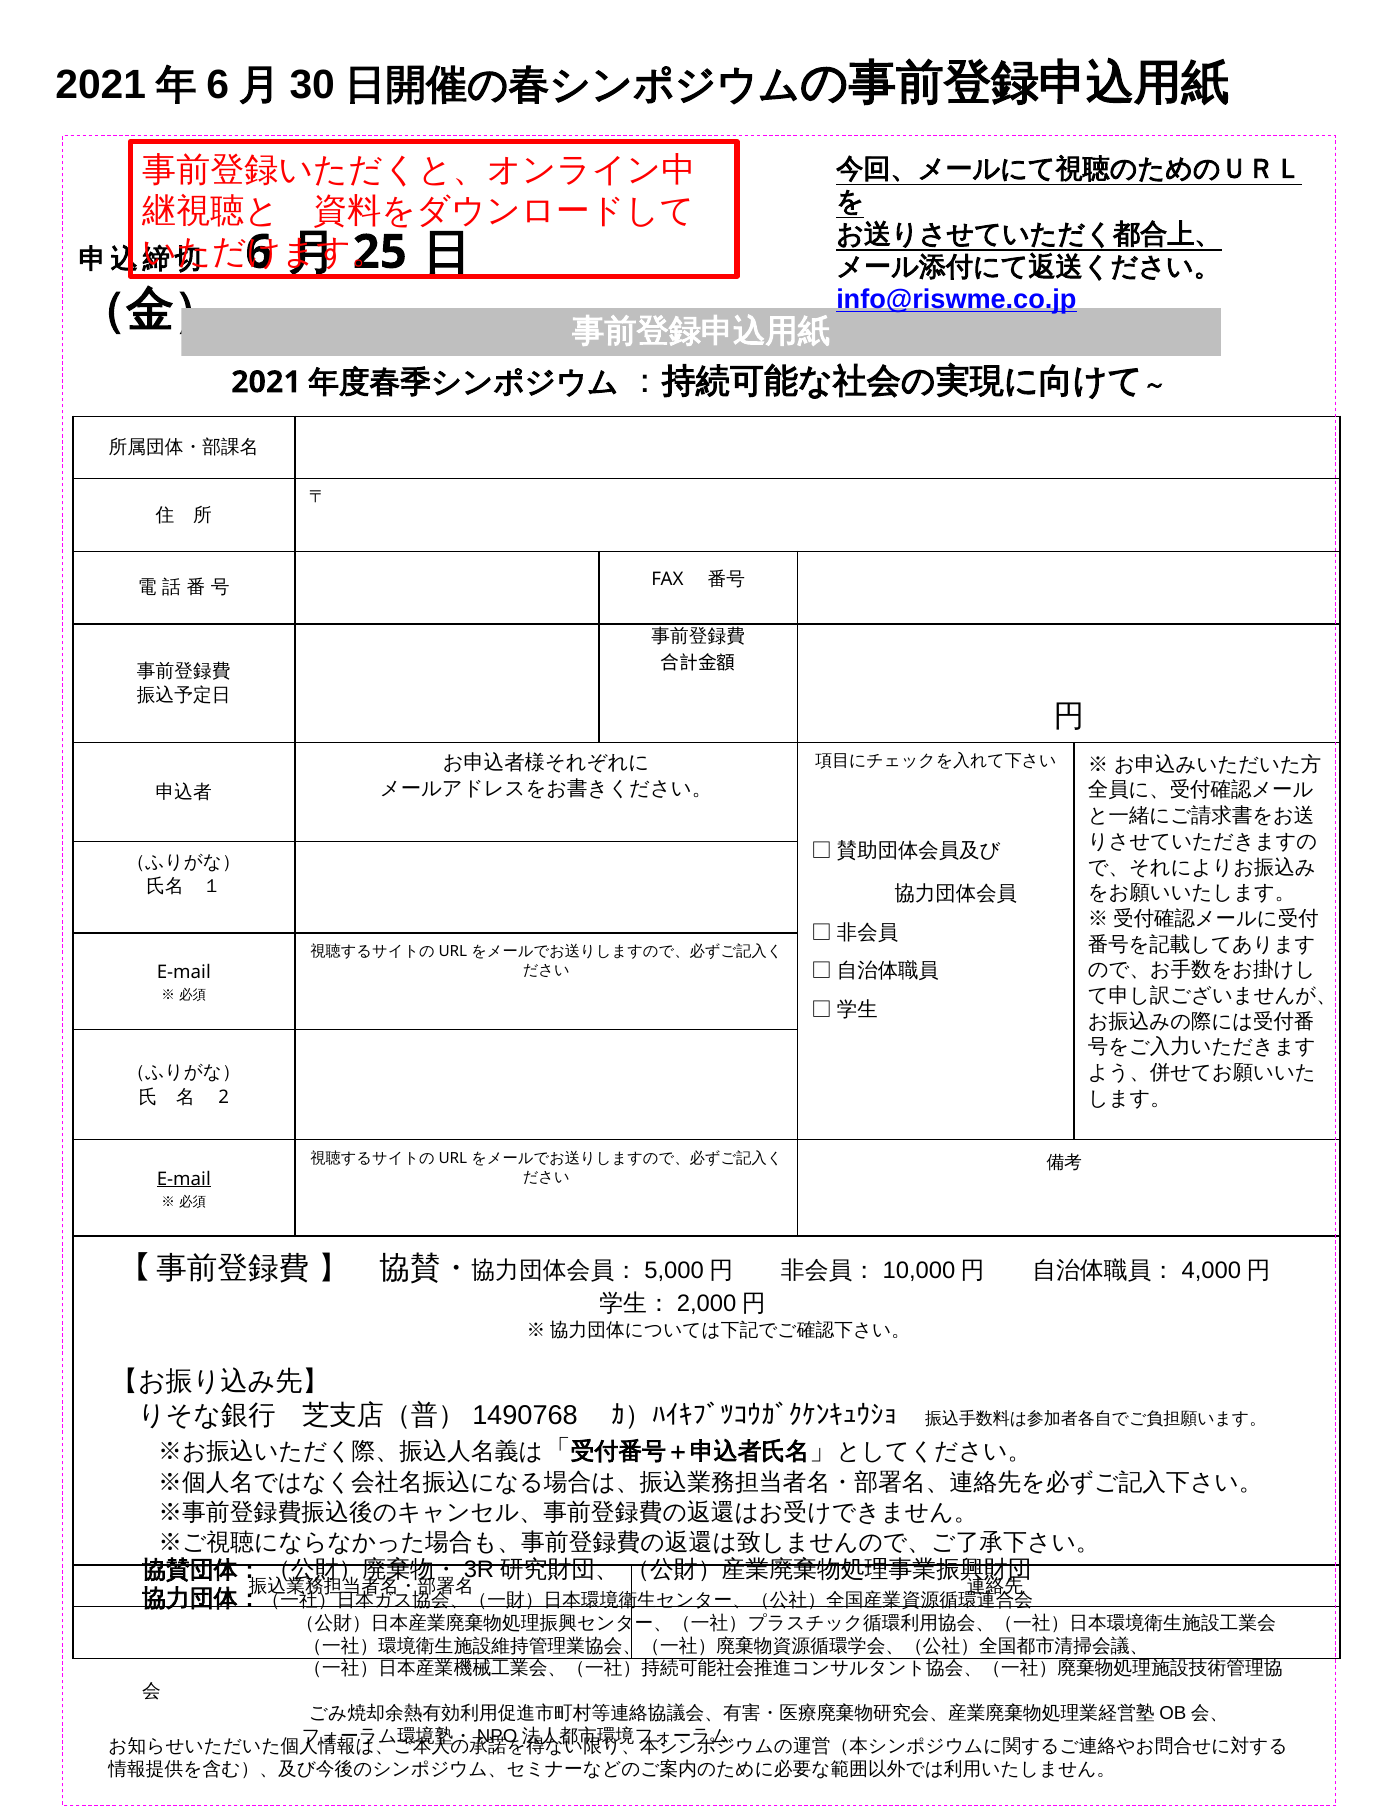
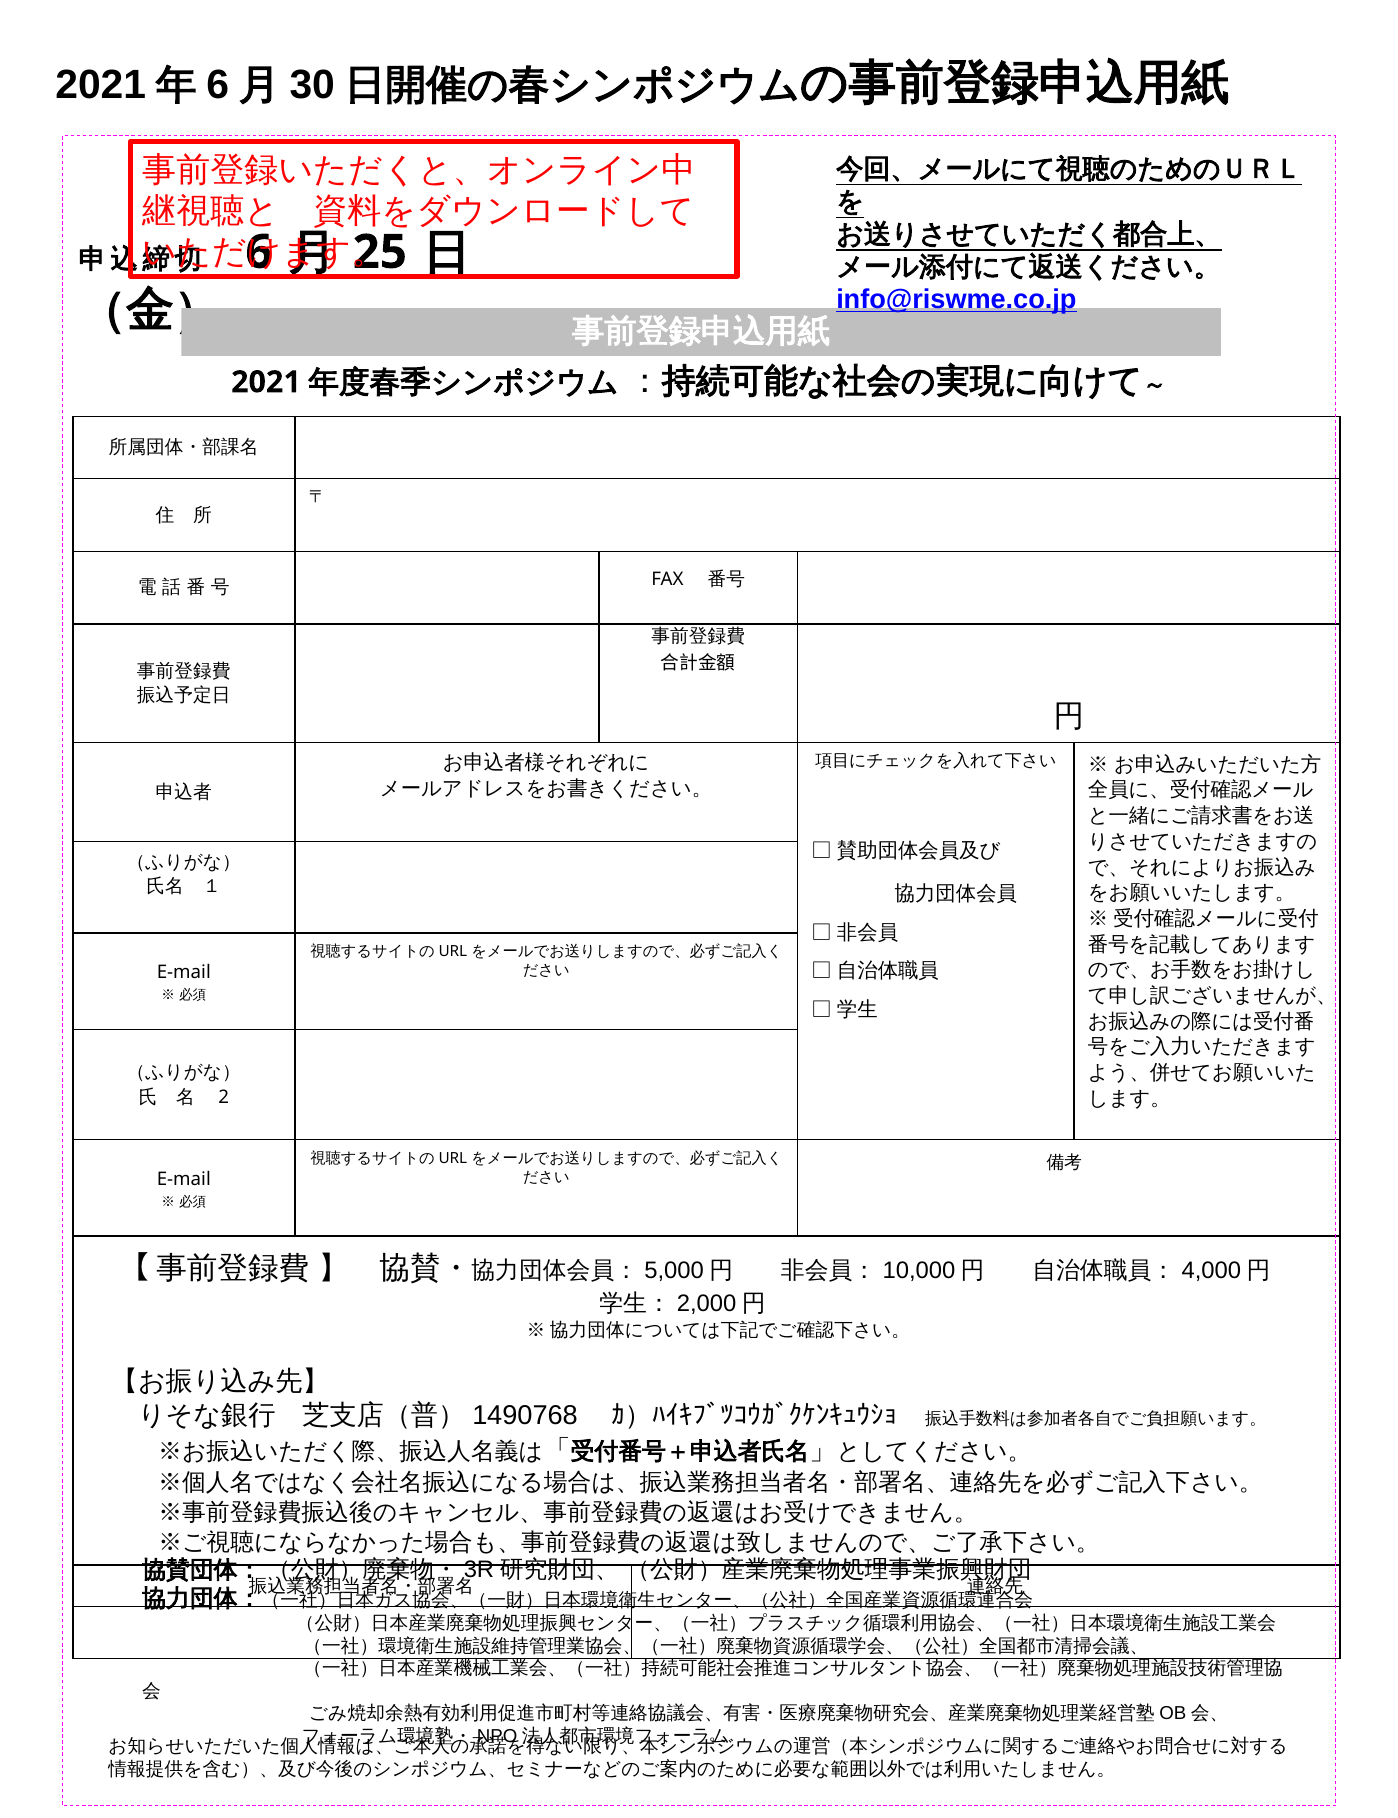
E-mail underline: present -> none (184, 1178)
